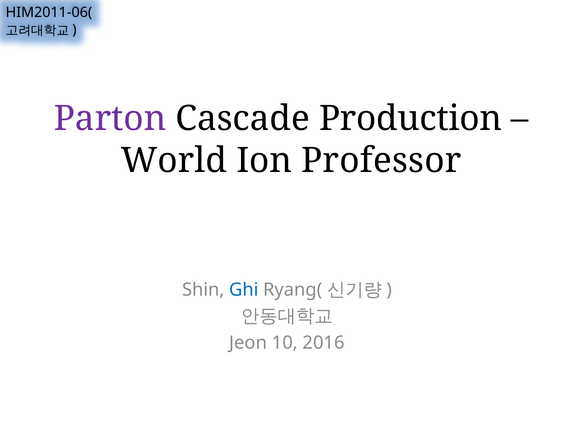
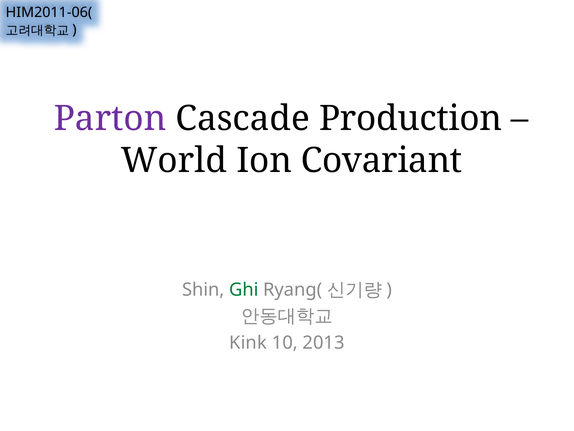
Professor: Professor -> Covariant (382, 161)
Ghi colour: blue -> green (244, 289)
Jeon: Jeon -> Kink (248, 342)
2016: 2016 -> 2013 (324, 342)
